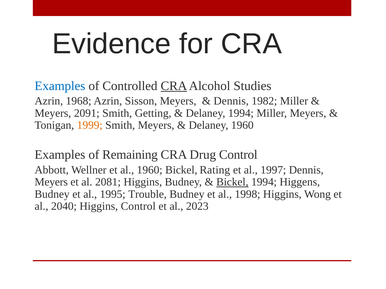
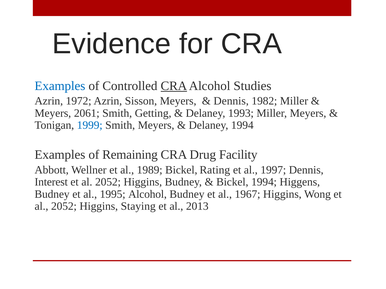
1968: 1968 -> 1972 (79, 101)
2091: 2091 -> 2061 (87, 113)
Delaney 1994: 1994 -> 1993 (241, 113)
1999 colour: orange -> blue (90, 125)
Delaney 1960: 1960 -> 1994 (242, 125)
Drug Control: Control -> Facility (238, 155)
al 1960: 1960 -> 1989 (150, 170)
Meyers: Meyers -> Interest (51, 182)
2081: 2081 -> 2052 (108, 182)
Bickel underline: present -> none (232, 182)
1995 Trouble: Trouble -> Alcohol (148, 194)
1998: 1998 -> 1967 (248, 194)
2040: 2040 -> 2052 (64, 207)
Higgins Control: Control -> Staying (138, 207)
2023: 2023 -> 2013 (197, 207)
